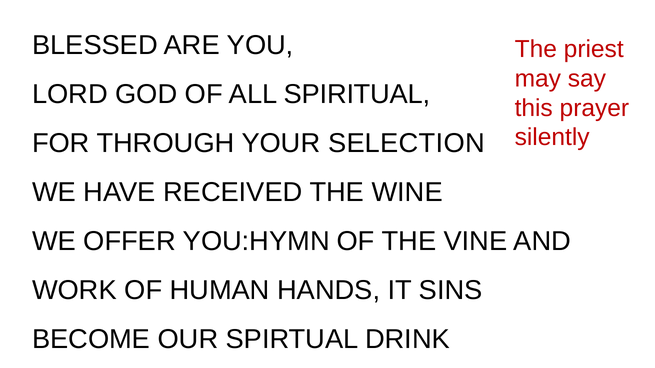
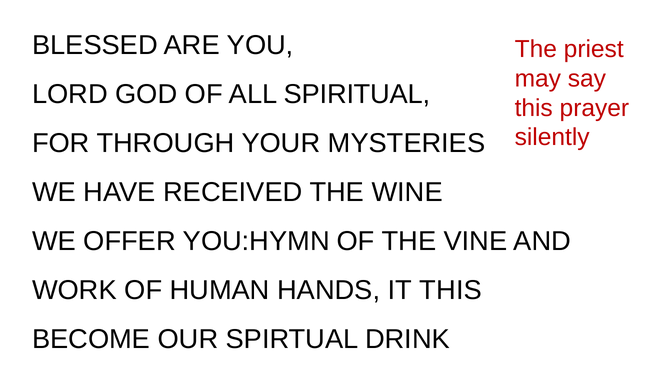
SELECTION: SELECTION -> MYSTERIES (407, 143)
IT SINS: SINS -> THIS (451, 291)
